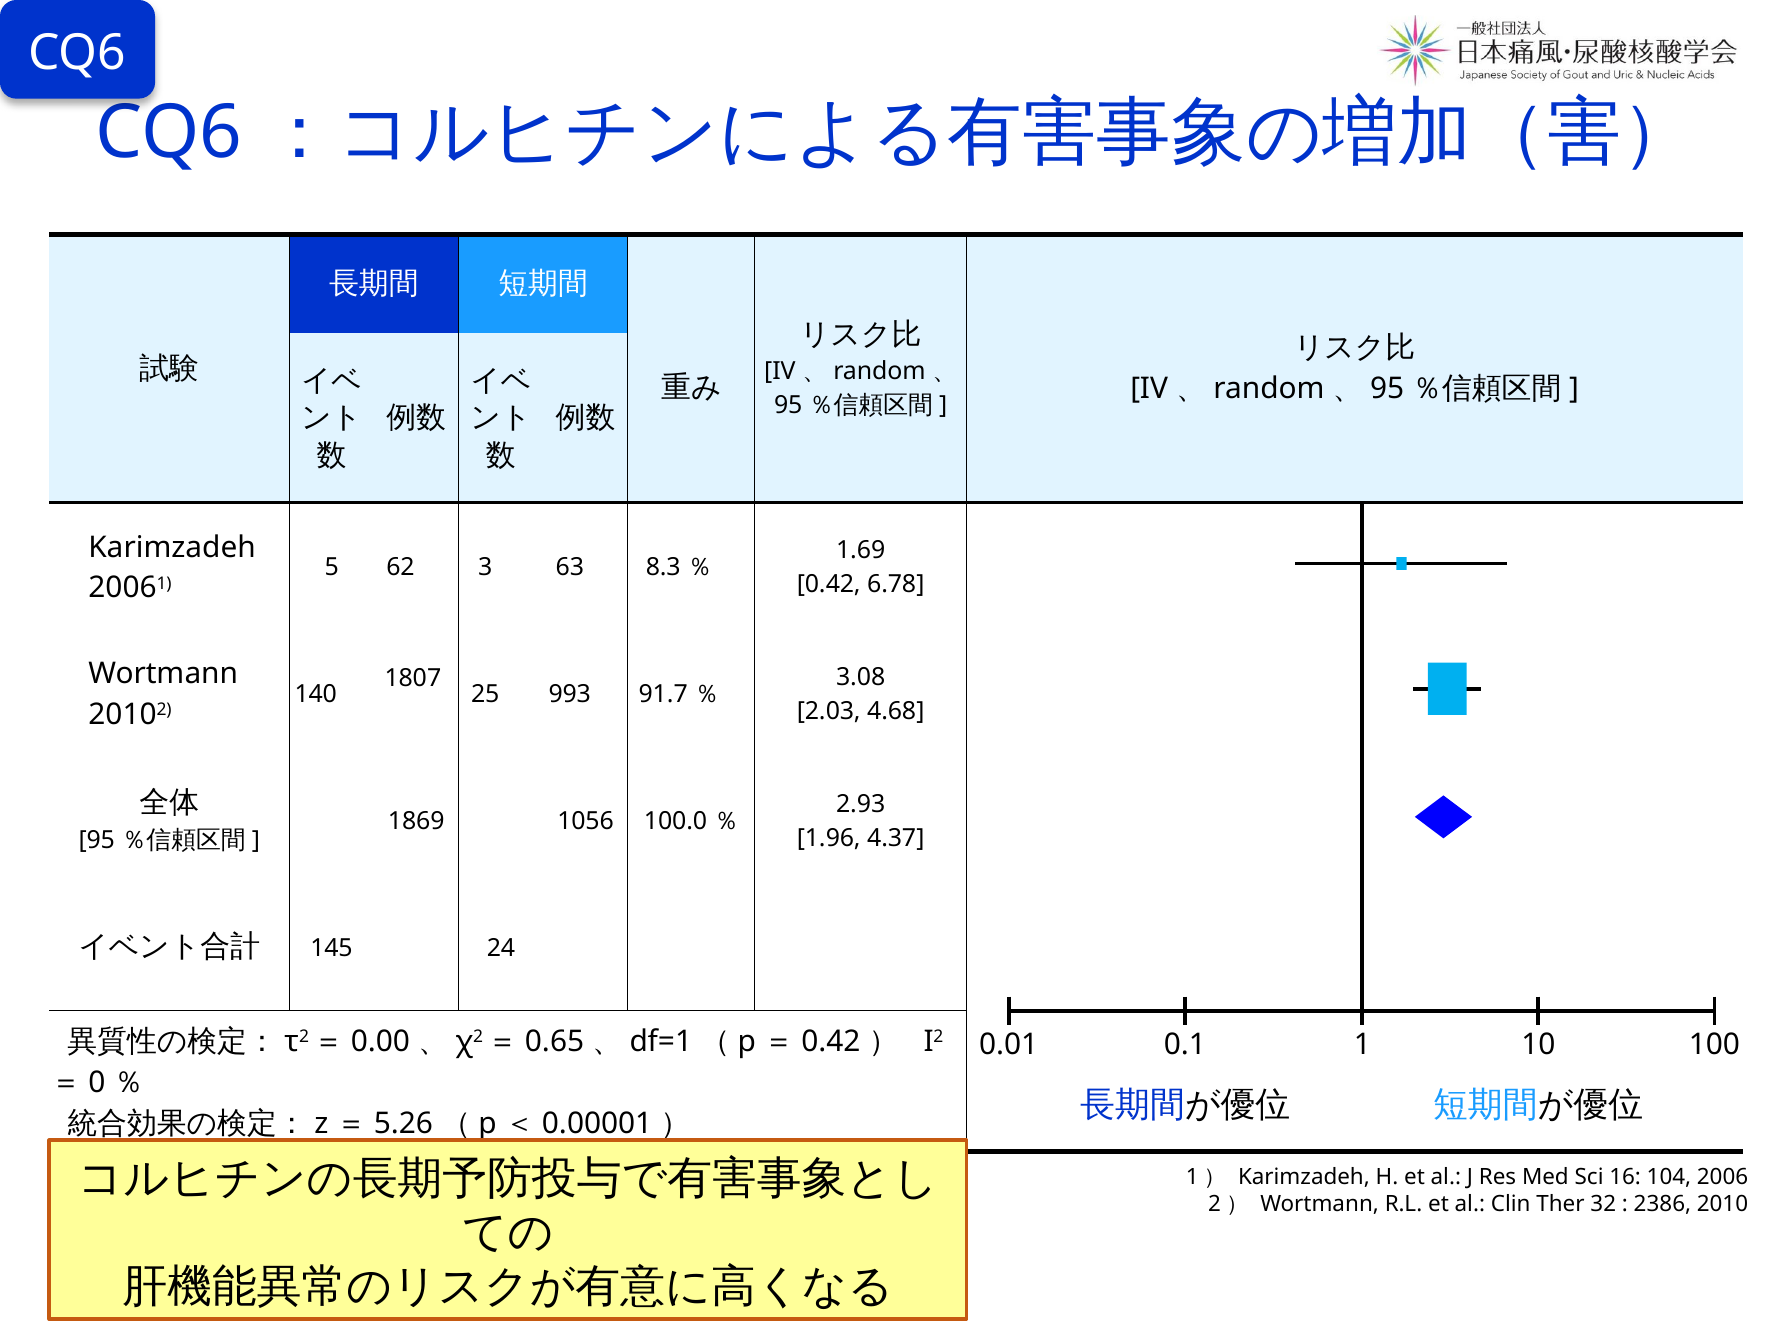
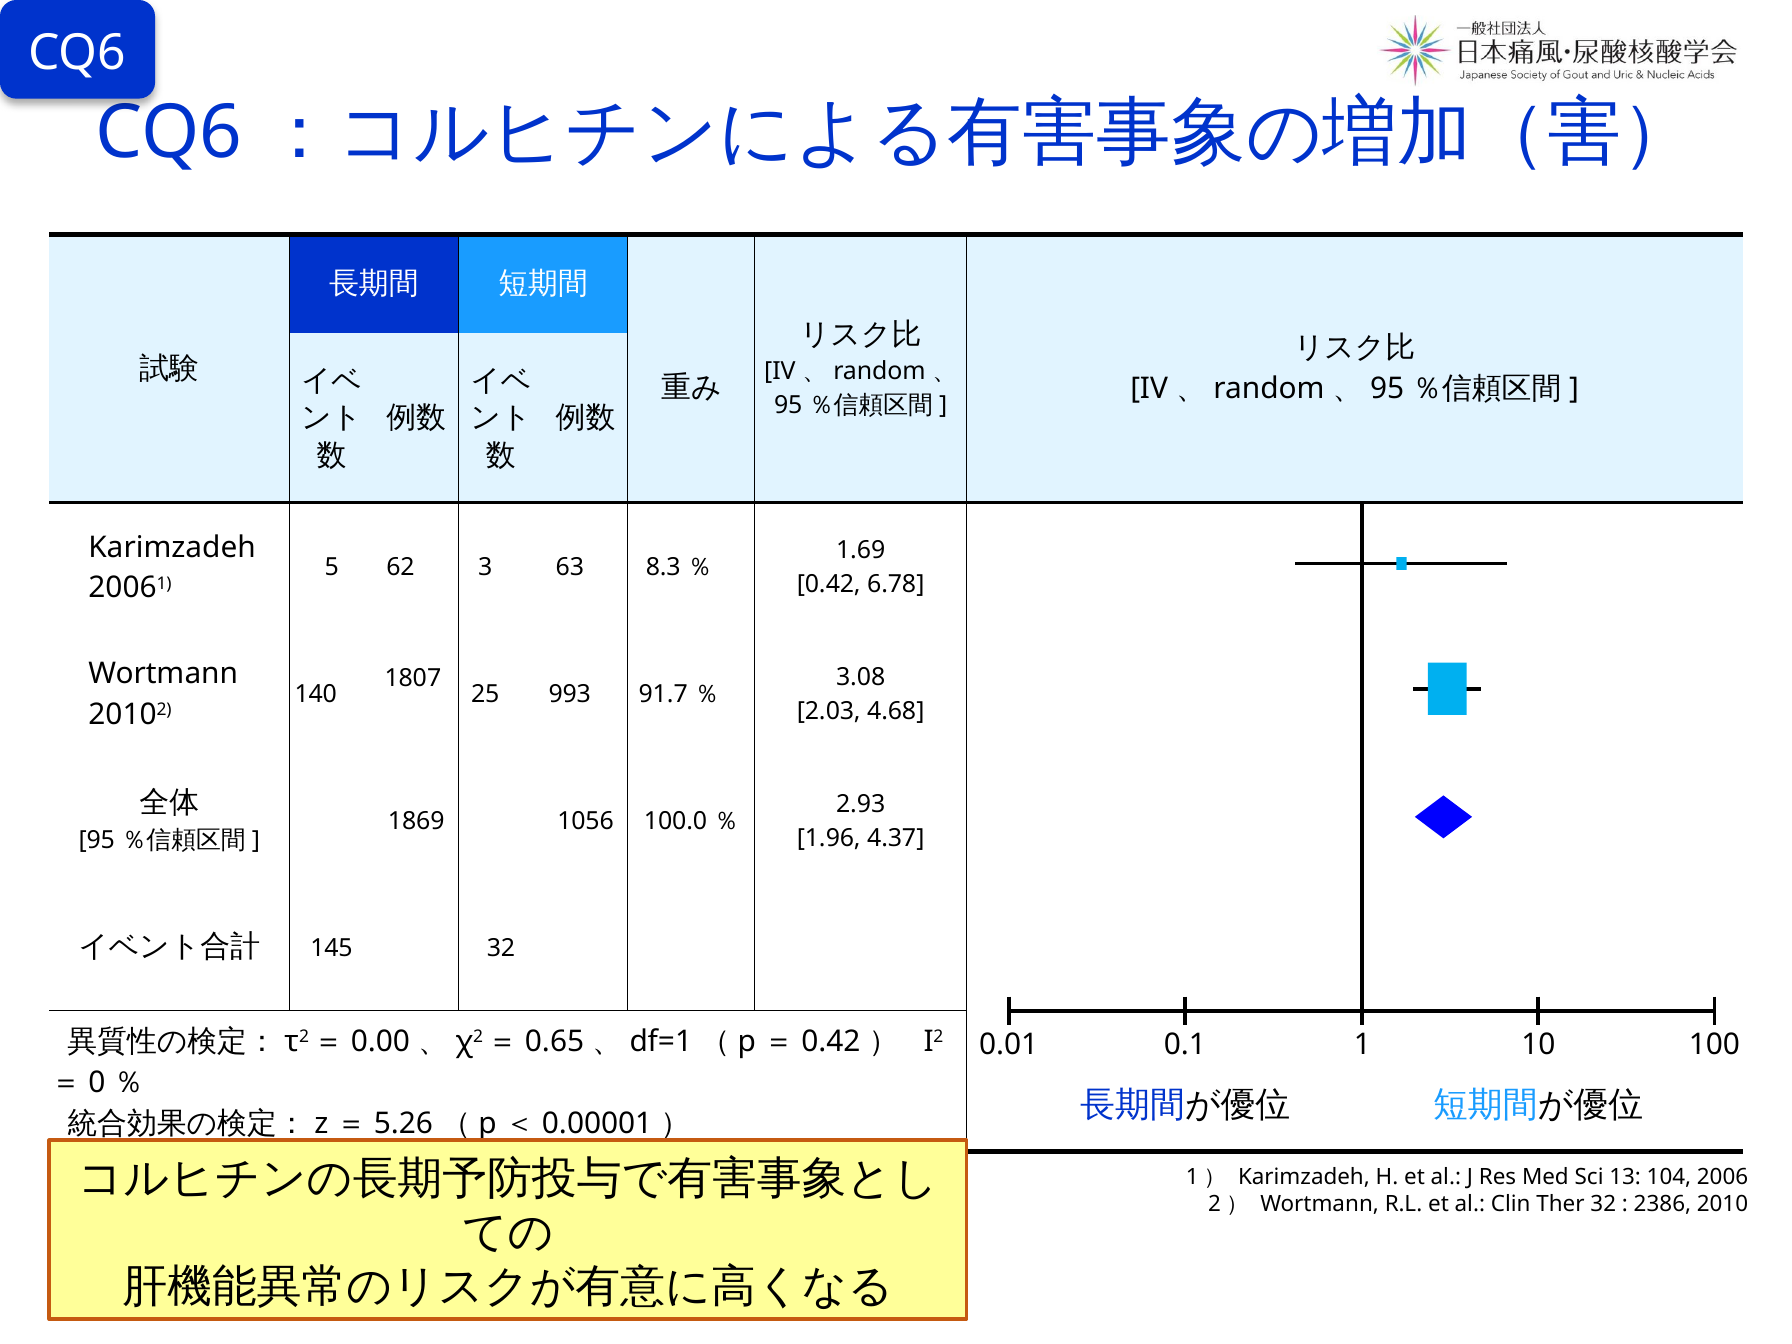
145 24: 24 -> 32 (501, 948)
16: 16 -> 13 (1625, 1177)
